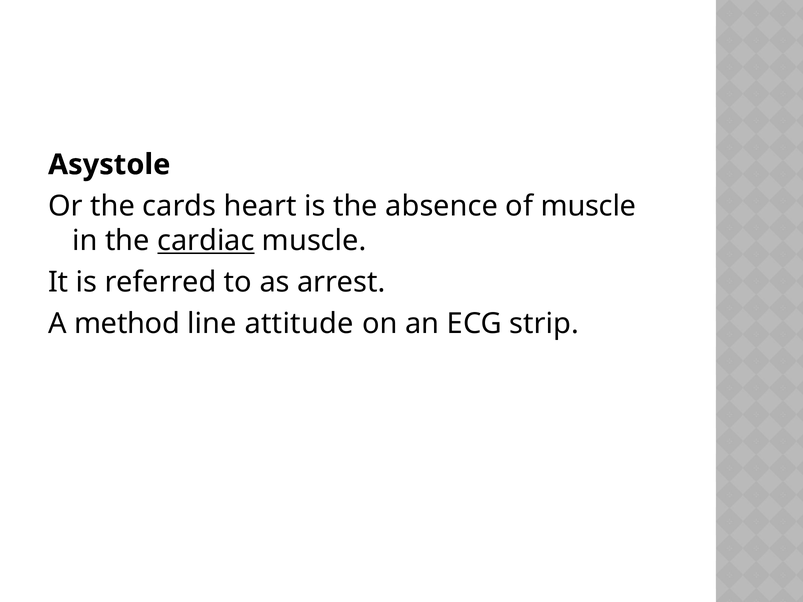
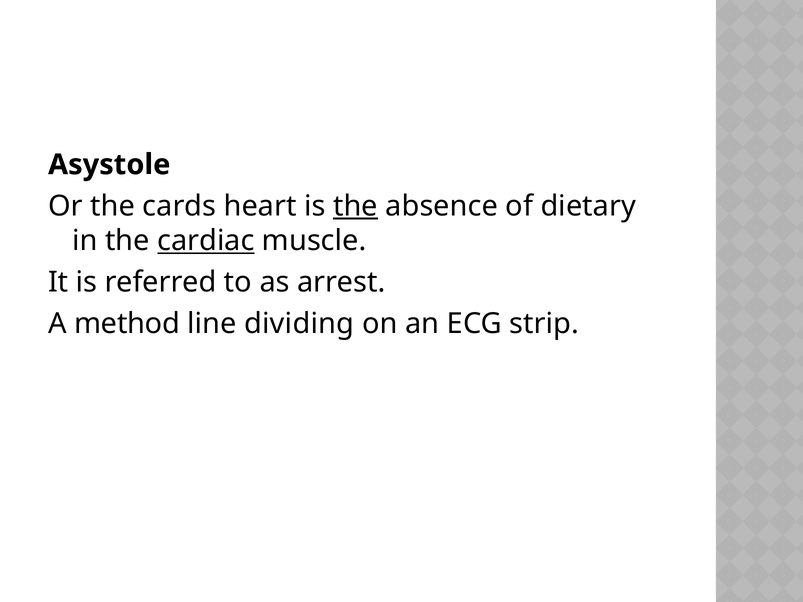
the underline: none -> present (355, 206)
of muscle: muscle -> dietary (588, 206)
attitude: attitude -> dividing (299, 324)
